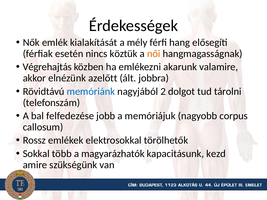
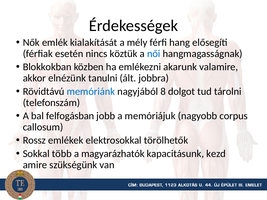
női colour: orange -> blue (154, 54)
Végrehajtás: Végrehajtás -> Blokkokban (47, 67)
azelőtt: azelőtt -> tanulni (103, 78)
2: 2 -> 8 (163, 92)
felfedezése: felfedezése -> felfogásban (70, 116)
